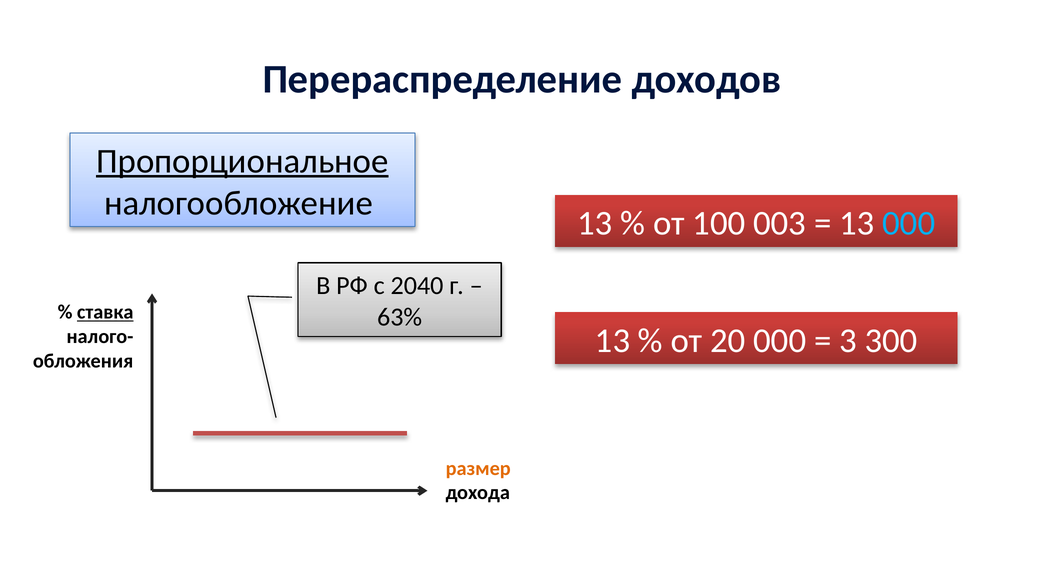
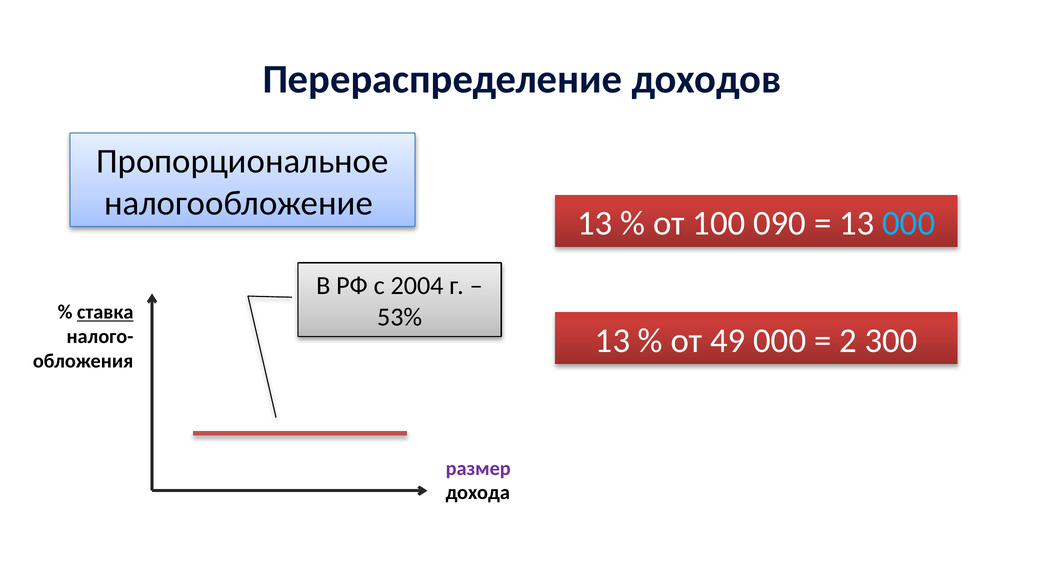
Пропорциональное underline: present -> none (242, 161)
003: 003 -> 090 (780, 223)
2040: 2040 -> 2004 (417, 286)
63%: 63% -> 53% (400, 317)
20: 20 -> 49 (728, 341)
3: 3 -> 2 (848, 341)
размер colour: orange -> purple (478, 469)
